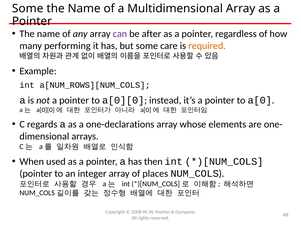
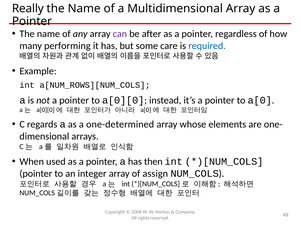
Some: Some -> Really (28, 9)
required colour: orange -> blue (207, 46)
one-declarations: one-declarations -> one-determined (120, 125)
places: places -> assign (155, 174)
